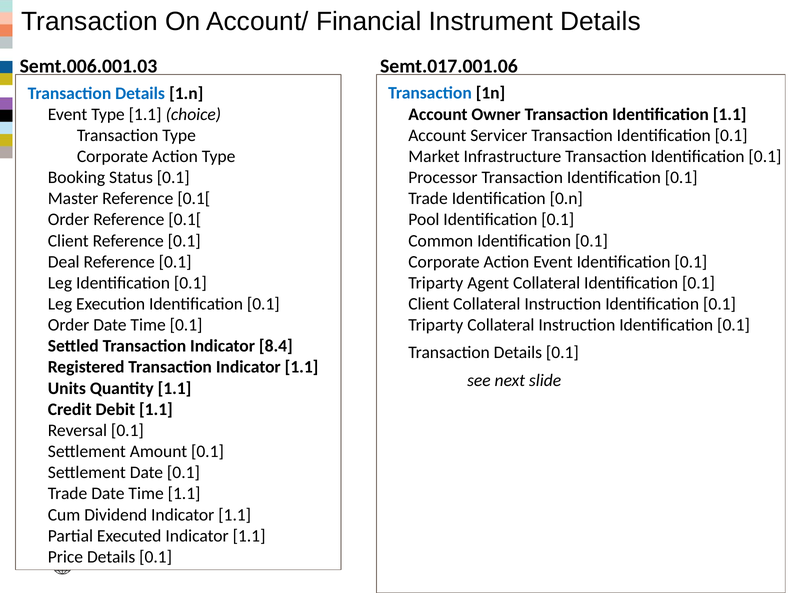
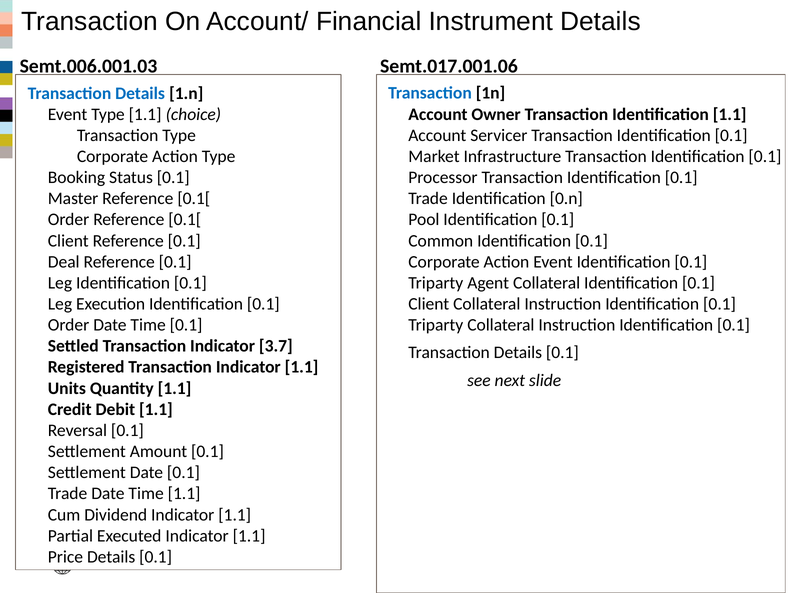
8.4: 8.4 -> 3.7 (276, 346)
